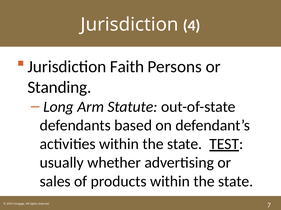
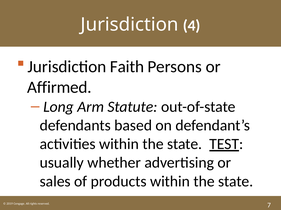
Standing: Standing -> Affirmed (59, 88)
